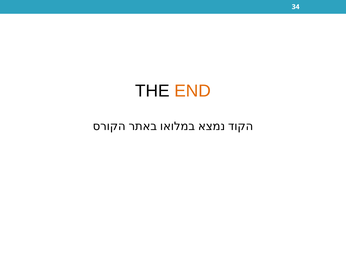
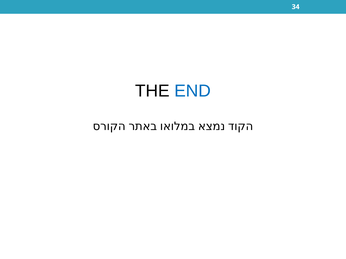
END colour: orange -> blue (193, 91)
